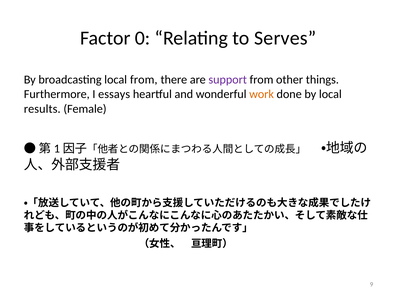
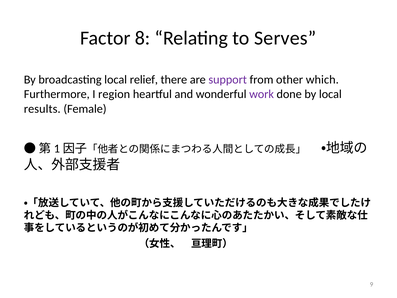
0: 0 -> 8 (143, 38)
local from: from -> relief (144, 80)
things: things -> which (322, 80)
essays: essays -> region (114, 94)
work colour: orange -> purple (262, 94)
